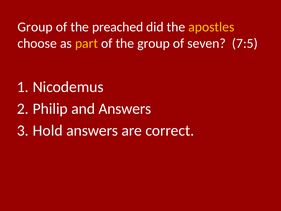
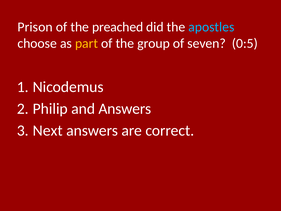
Group: Group -> Prison (35, 27)
apostles colour: yellow -> light blue (211, 27)
7:5: 7:5 -> 0:5 (245, 43)
Hold: Hold -> Next (48, 130)
